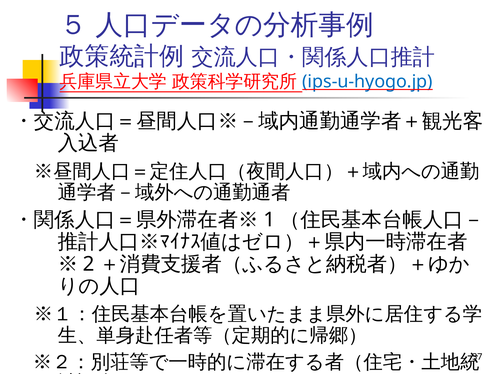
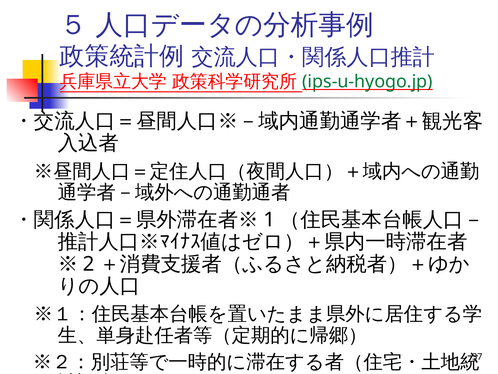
ips-u-hyogo.jp colour: blue -> green (367, 81)
